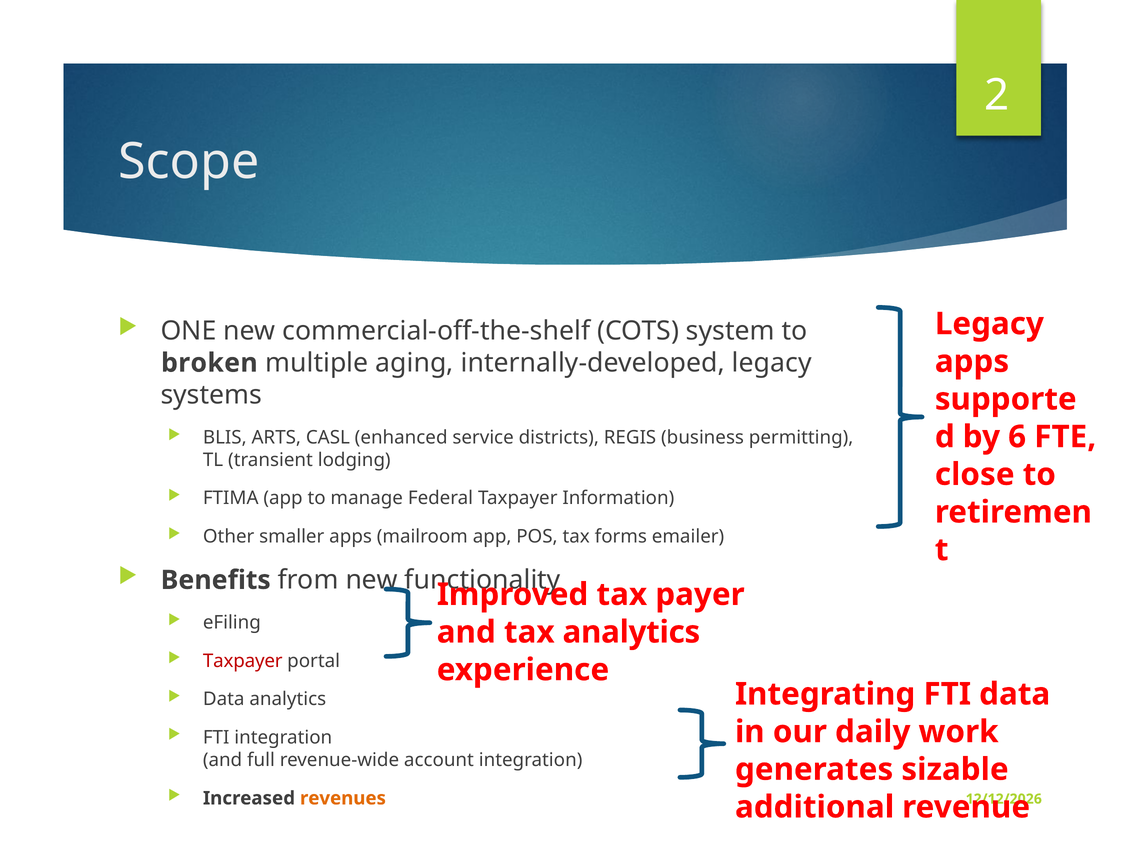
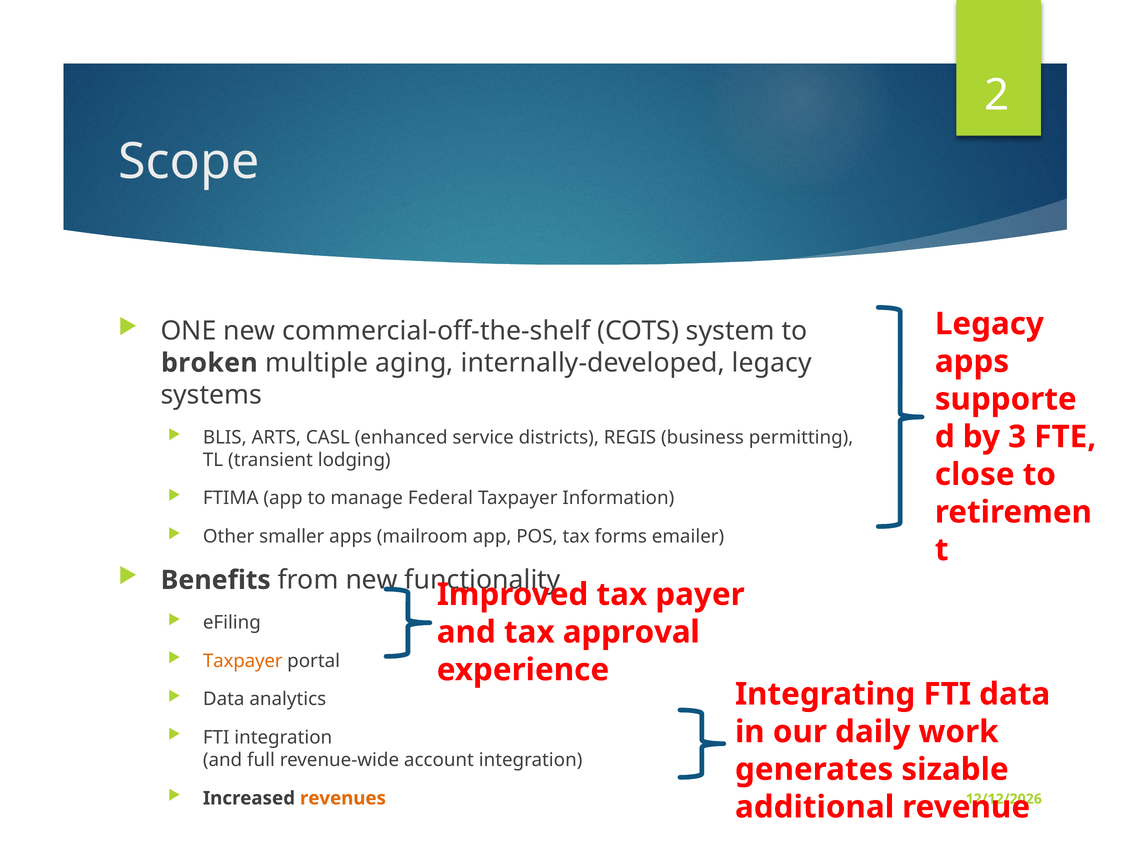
6: 6 -> 3 (1017, 437)
tax analytics: analytics -> approval (631, 632)
Taxpayer colour: red -> orange (243, 661)
